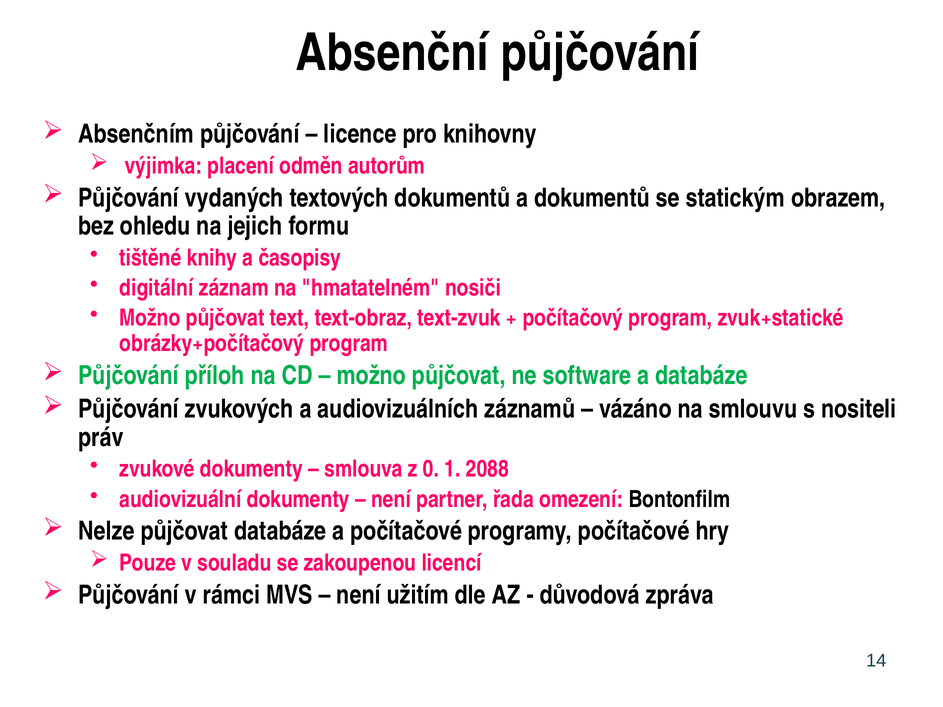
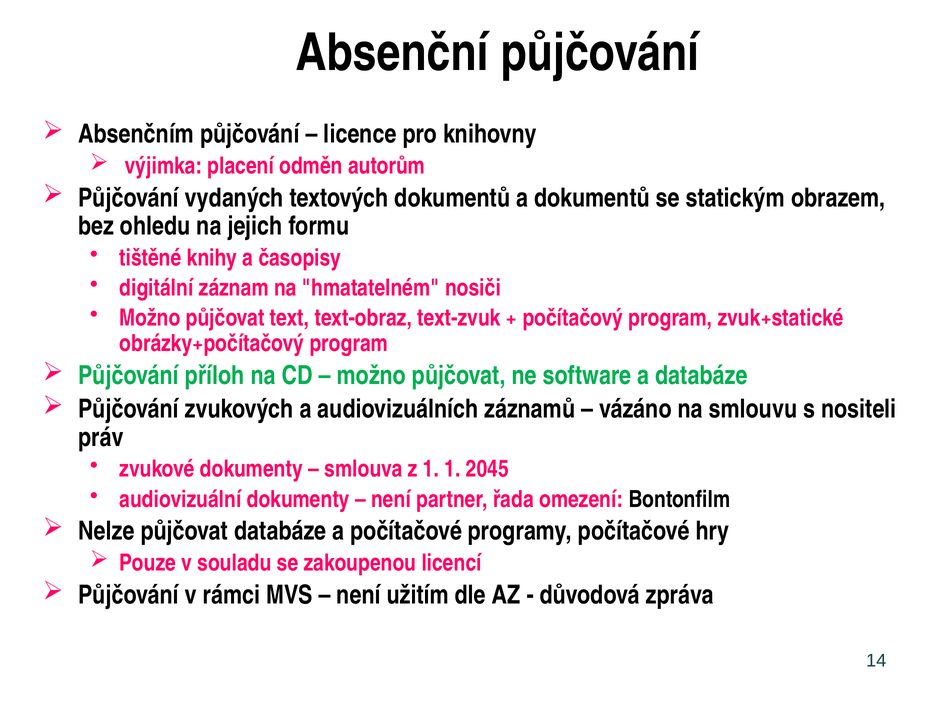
z 0: 0 -> 1 (431, 469)
2088: 2088 -> 2045 (487, 469)
